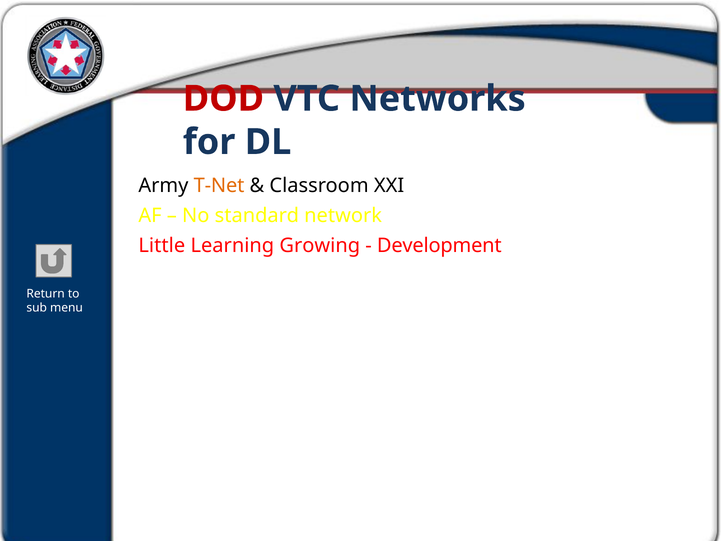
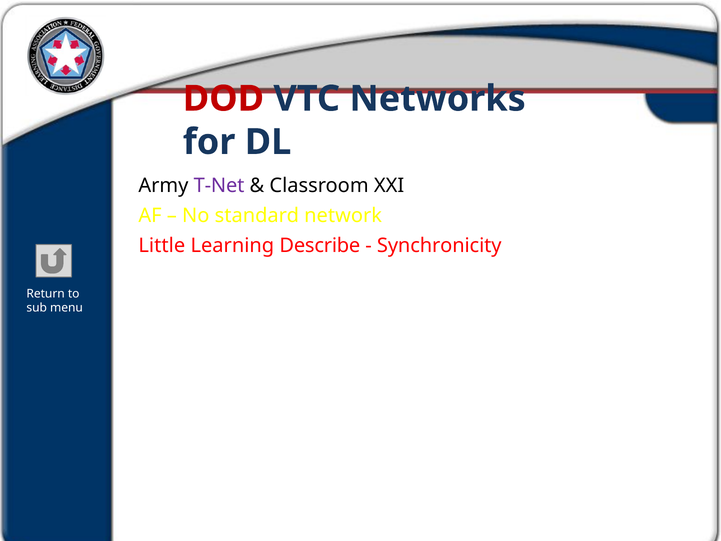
T-Net colour: orange -> purple (219, 186)
Growing: Growing -> Describe (320, 246)
Development: Development -> Synchronicity (439, 246)
